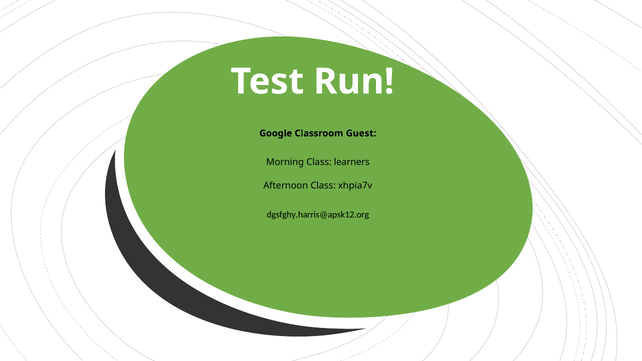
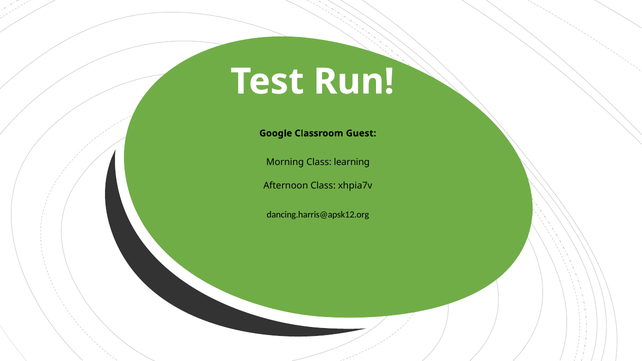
learners: learners -> learning (352, 162)
dgsfghy.harris@apsk12.org: dgsfghy.harris@apsk12.org -> dancing.harris@apsk12.org (318, 215)
